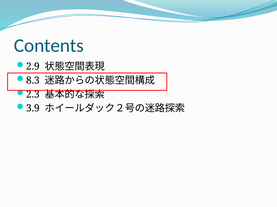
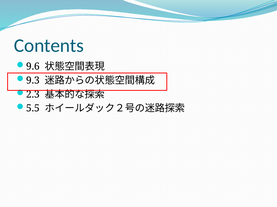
2.9: 2.9 -> 9.6 (33, 67)
8.3: 8.3 -> 9.3 (33, 81)
3.9: 3.9 -> 5.5 (33, 109)
